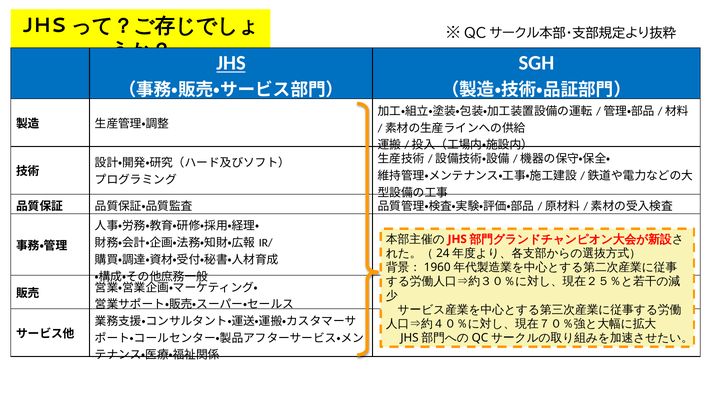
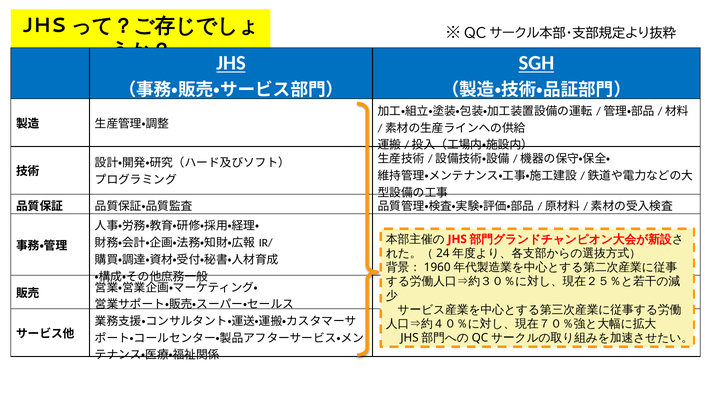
SGH underline: none -> present (536, 63)
